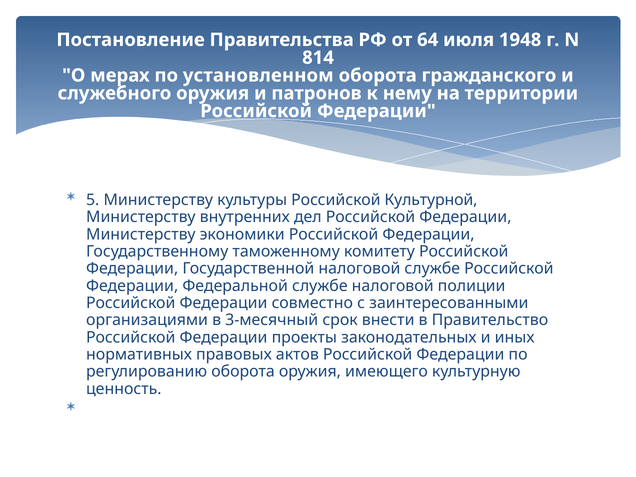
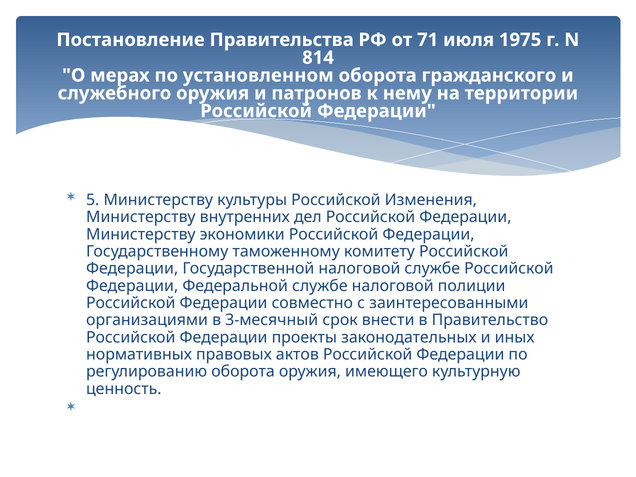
64: 64 -> 71 (428, 40)
1948: 1948 -> 1975 (520, 40)
Культурной: Культурной -> Изменения (431, 200)
